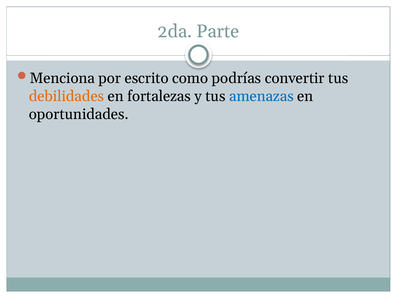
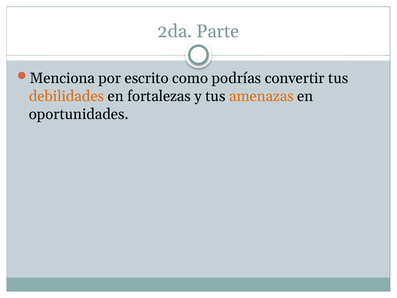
amenazas colour: blue -> orange (261, 96)
